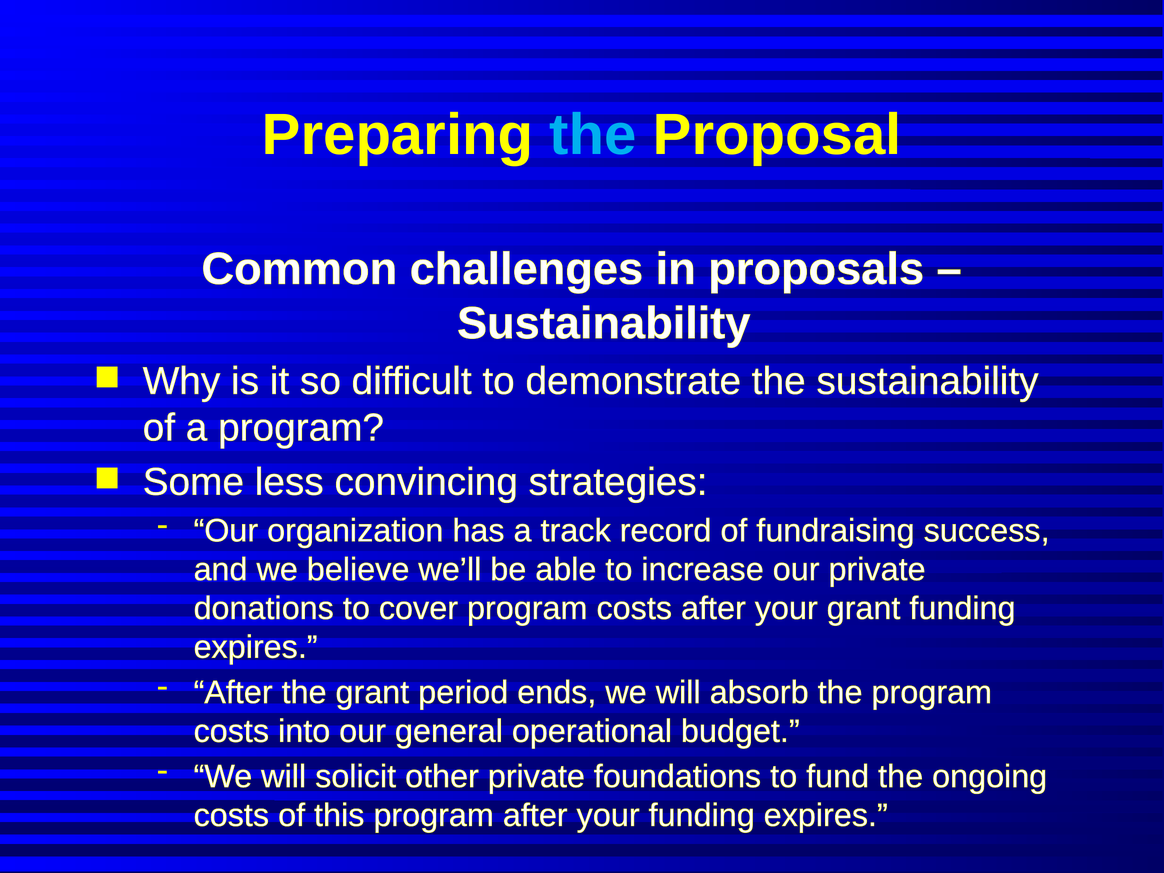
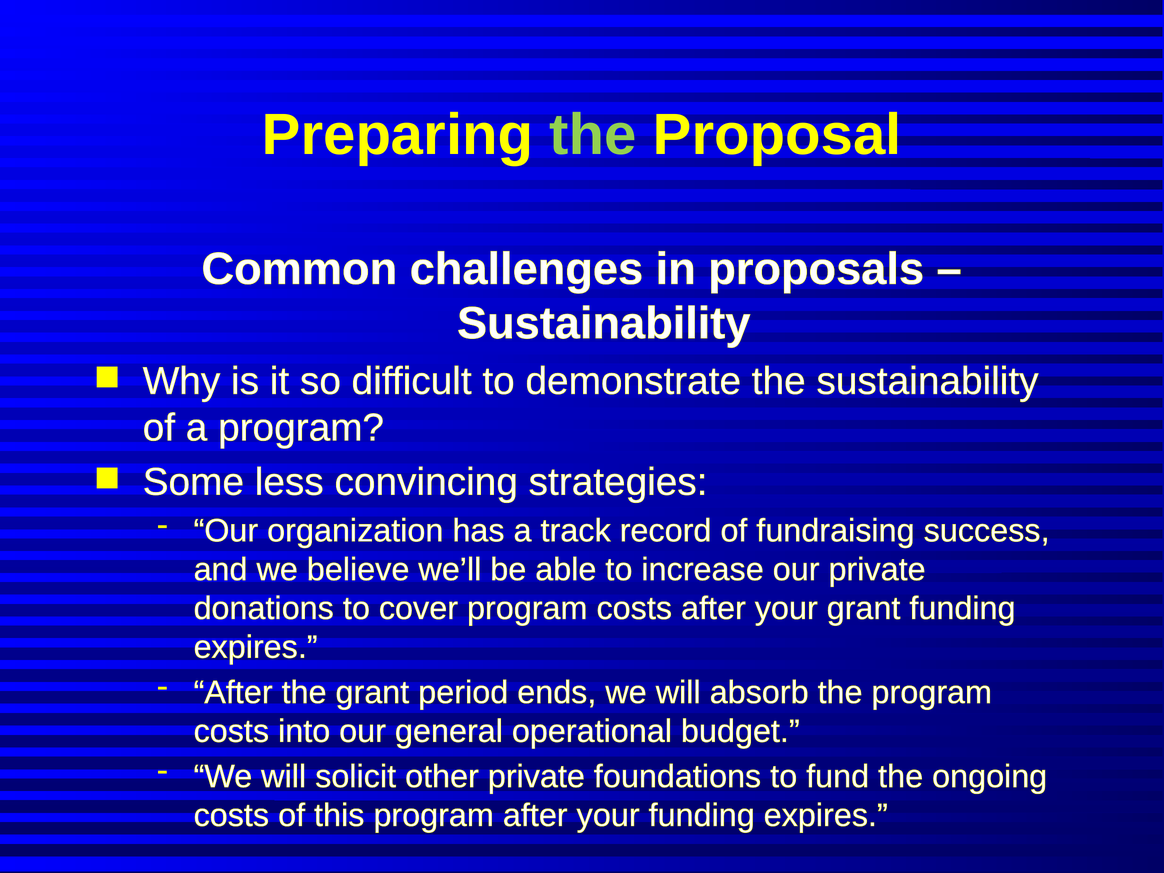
the colour: light blue -> light green (593, 135)
